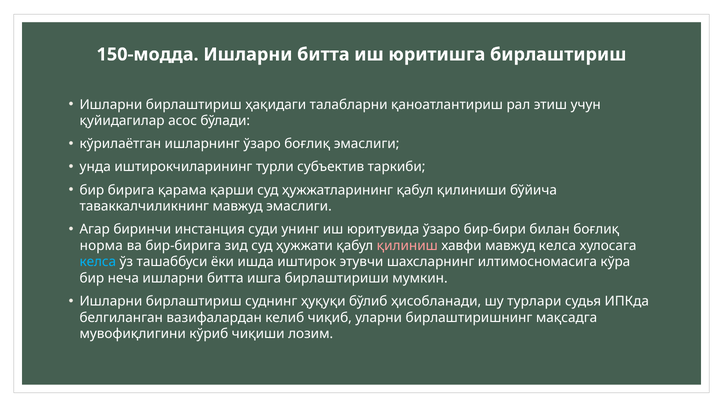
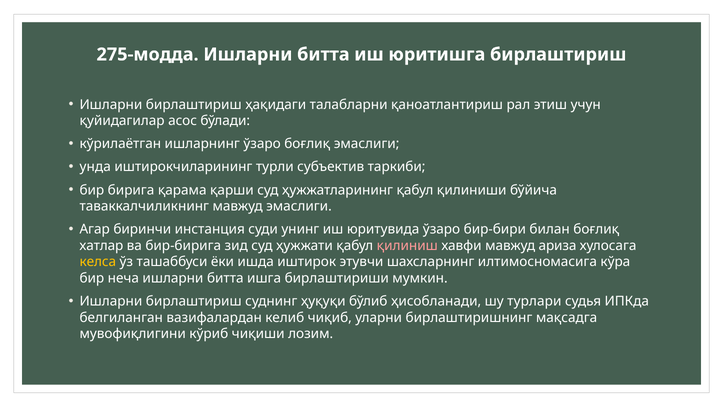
150-модда: 150-модда -> 275-модда (148, 54)
норма: норма -> хатлар (101, 245)
мавжуд келса: келса -> ариза (558, 245)
келса colour: light blue -> yellow (98, 262)
